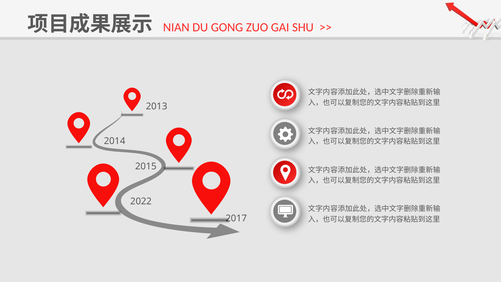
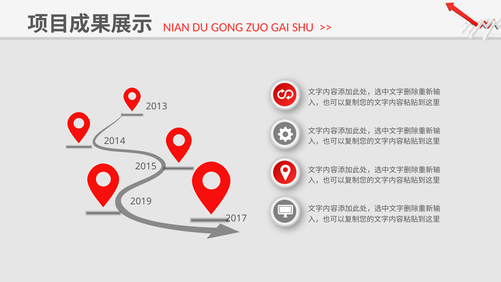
2022: 2022 -> 2019 (141, 201)
